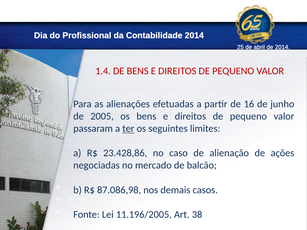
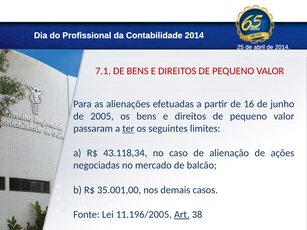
1.4: 1.4 -> 7.1 (103, 71)
23.428,86: 23.428,86 -> 43.118,34 (125, 153)
87.086,98: 87.086,98 -> 35.001,00 (119, 190)
Art underline: none -> present (182, 215)
